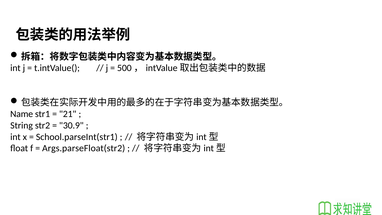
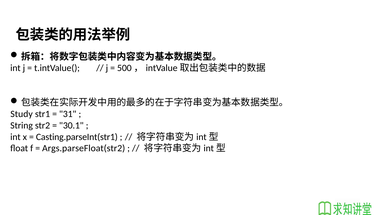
Name: Name -> Study (22, 114)
21: 21 -> 31 (68, 114)
30.9: 30.9 -> 30.1 (71, 125)
School.parseInt(str1: School.parseInt(str1 -> Casting.parseInt(str1 (77, 137)
